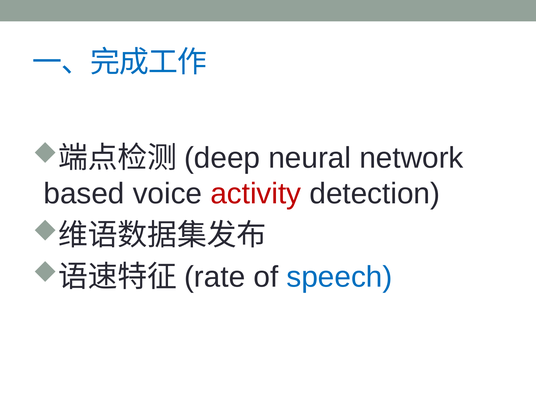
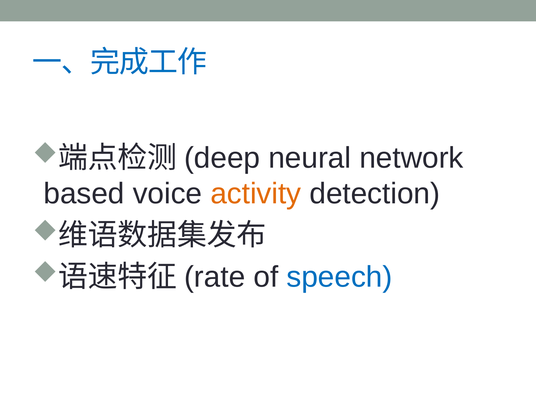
activity colour: red -> orange (256, 194)
